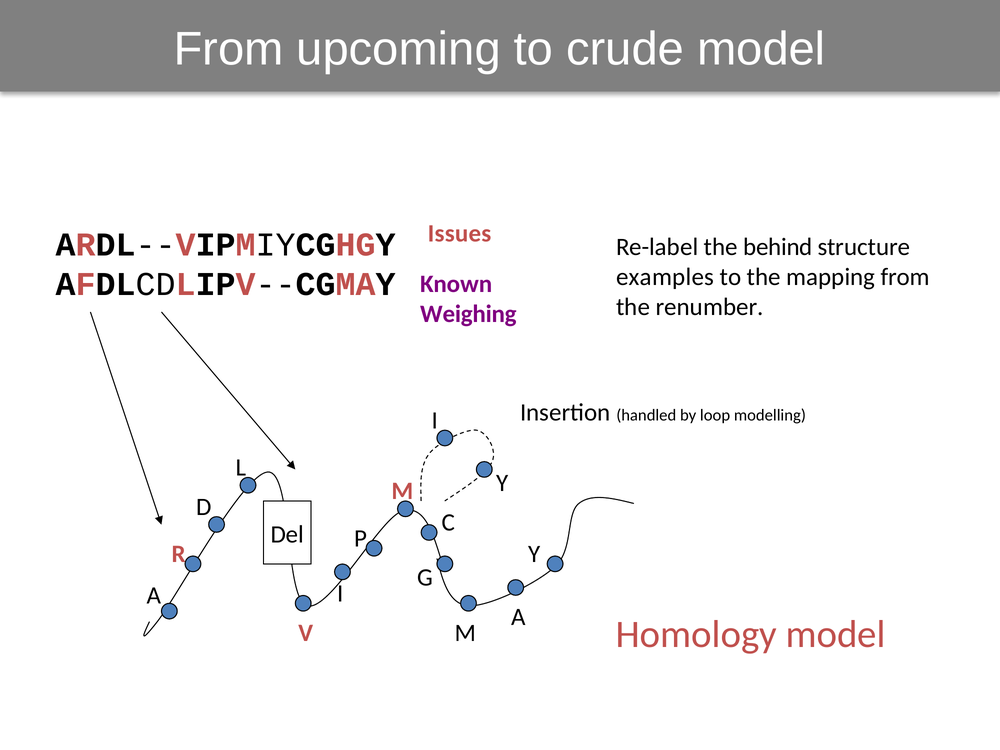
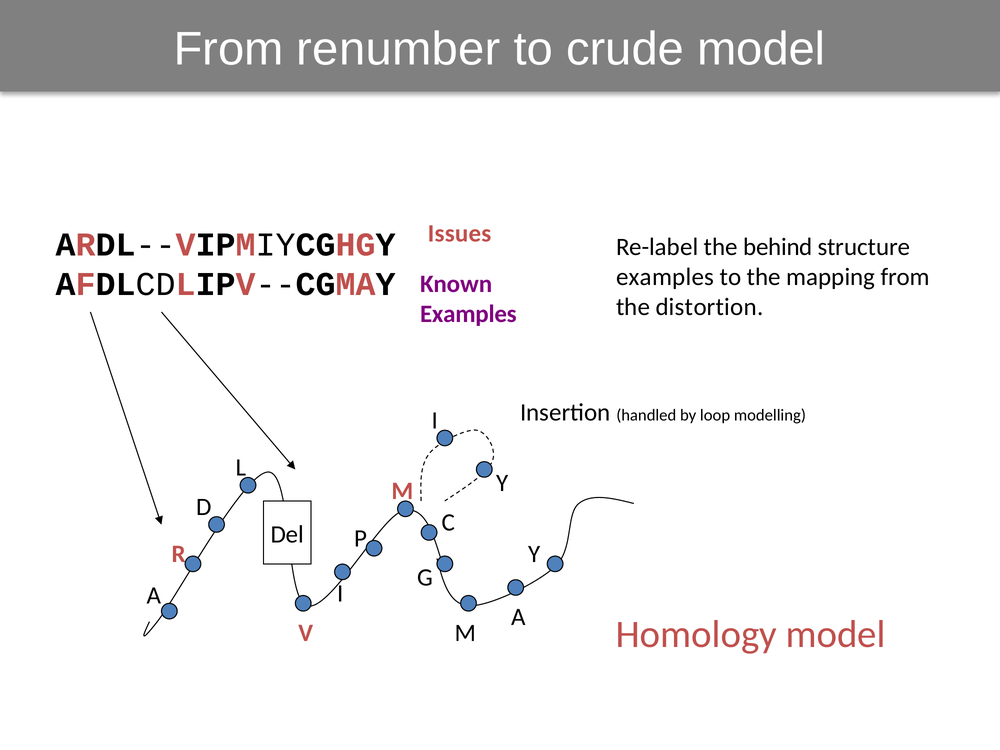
upcoming: upcoming -> renumber (399, 49)
renumber: renumber -> distortion (710, 307)
Weighing: Weighing -> Examples (468, 314)
